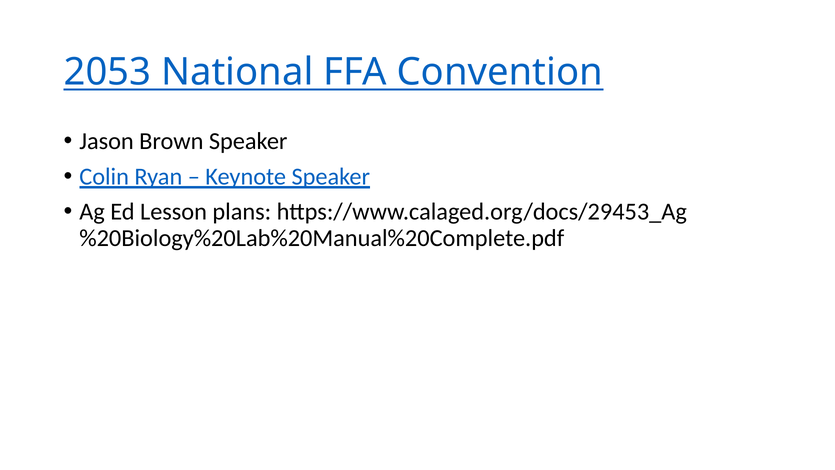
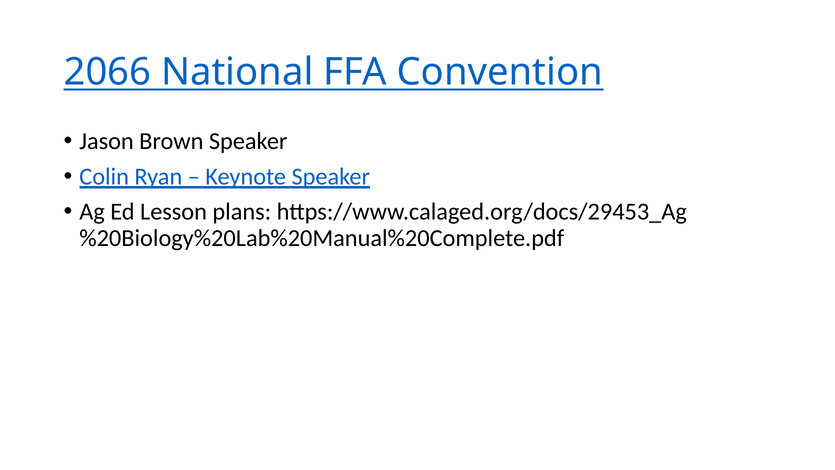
2053: 2053 -> 2066 (107, 72)
